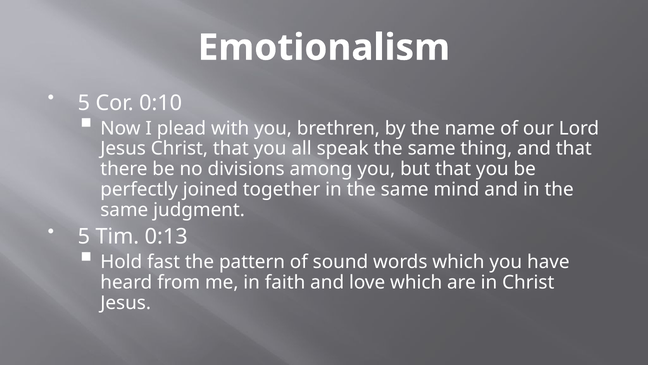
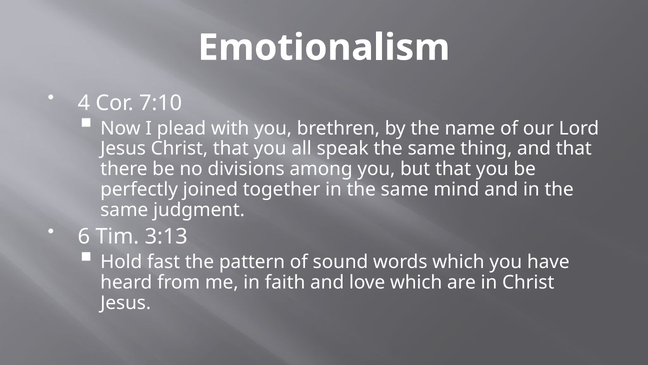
5: 5 -> 4 (84, 103)
0:10: 0:10 -> 7:10 (161, 103)
5: 5 -> 6 (84, 237)
0:13: 0:13 -> 3:13 (166, 237)
